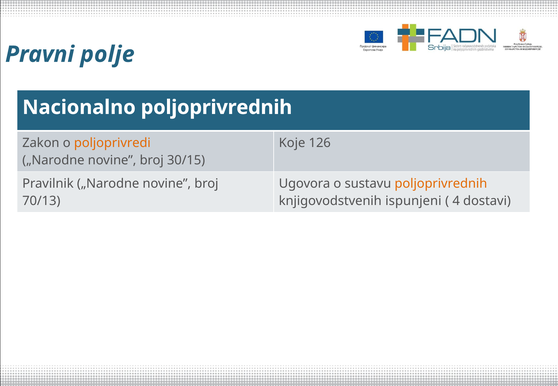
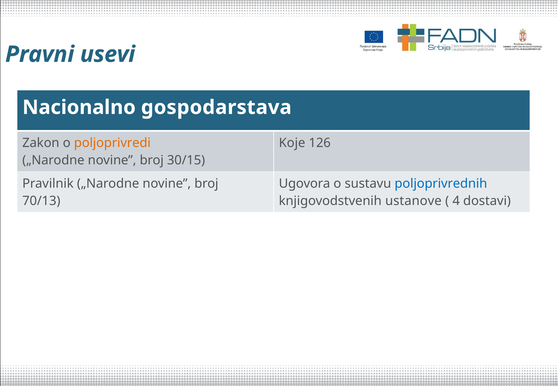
polje: polje -> usevi (108, 54)
Nacionalno poljoprivrednih: poljoprivrednih -> gospodarstava (216, 107)
poljoprivrednih colour: orange -> blue (441, 184)
ispunjeni: ispunjeni -> ustanove (413, 201)
